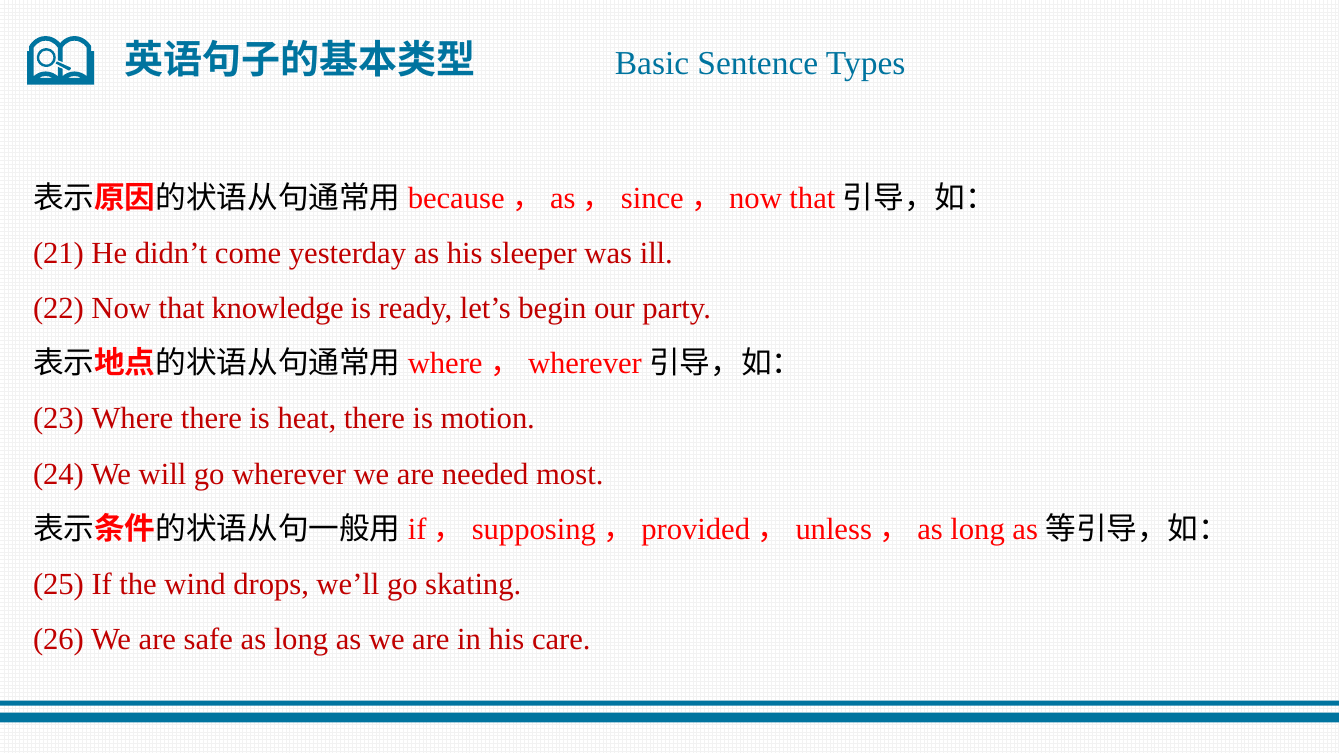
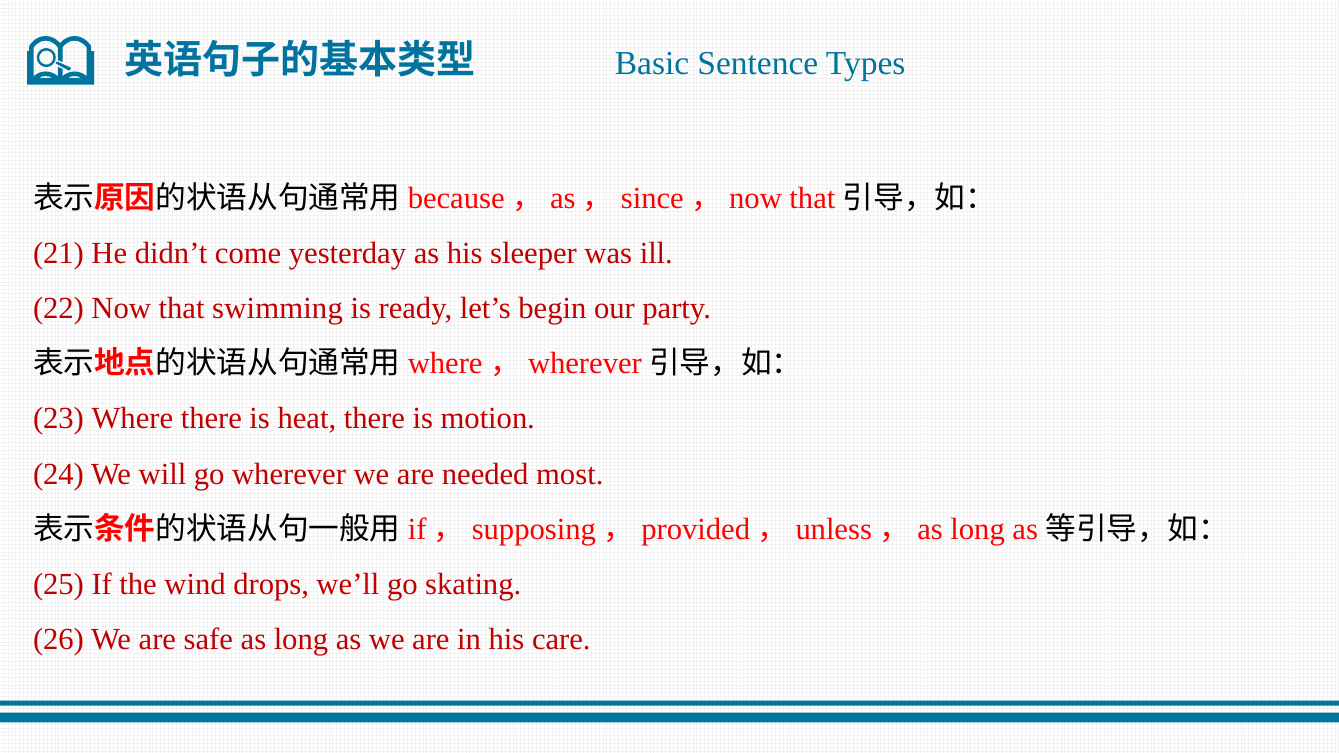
knowledge: knowledge -> swimming (278, 309)
